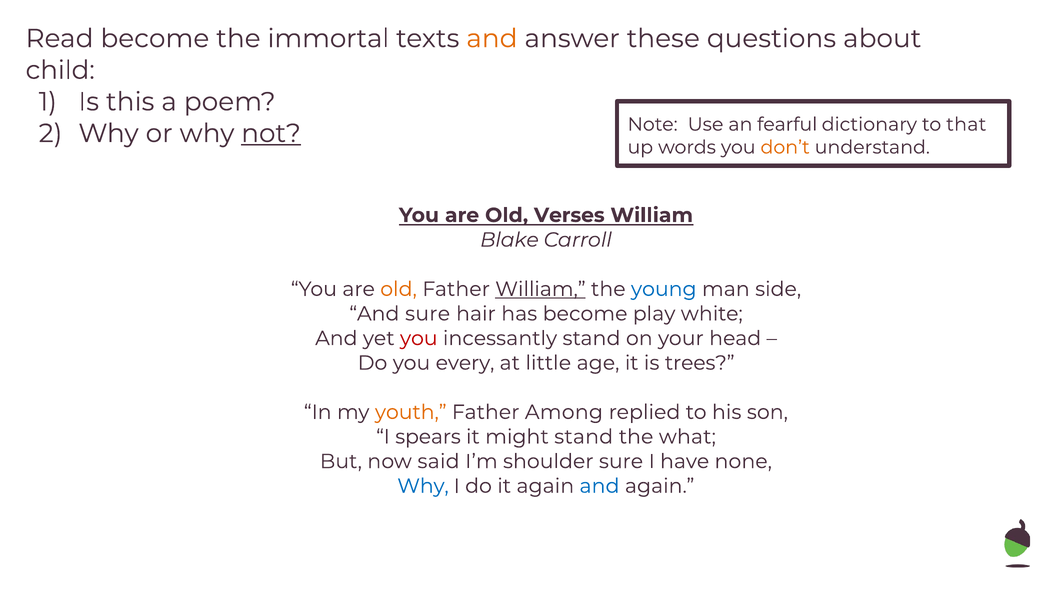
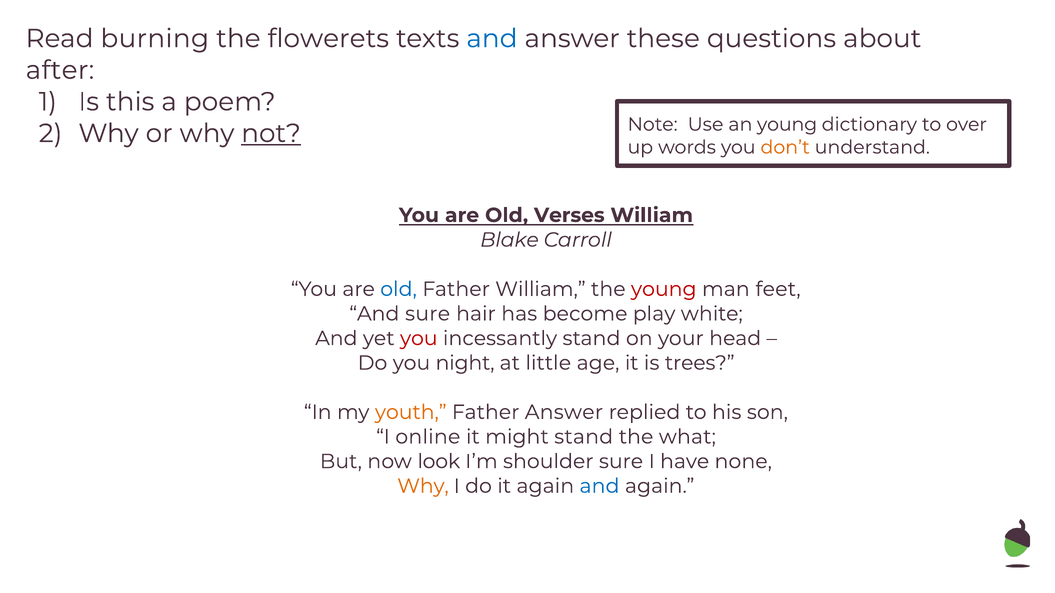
Read become: become -> burning (155, 39)
immortal: immortal -> flowerets (328, 39)
and colour: orange -> blue (492, 39)
child: child -> after (60, 70)
an fearful: fearful -> young (787, 125)
that: that -> over (966, 125)
old colour: orange -> blue (399, 289)
William underline: present -> none (540, 289)
young colour: blue -> red (664, 289)
side: side -> feet (778, 289)
every: every -> night (465, 363)
Father Among: Among -> Answer (564, 412)
spears: spears -> online (428, 437)
said: said -> look (439, 462)
Why colour: blue -> orange (423, 486)
